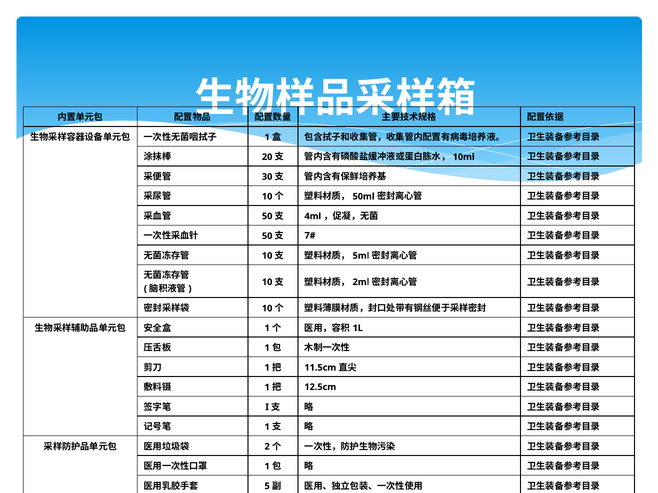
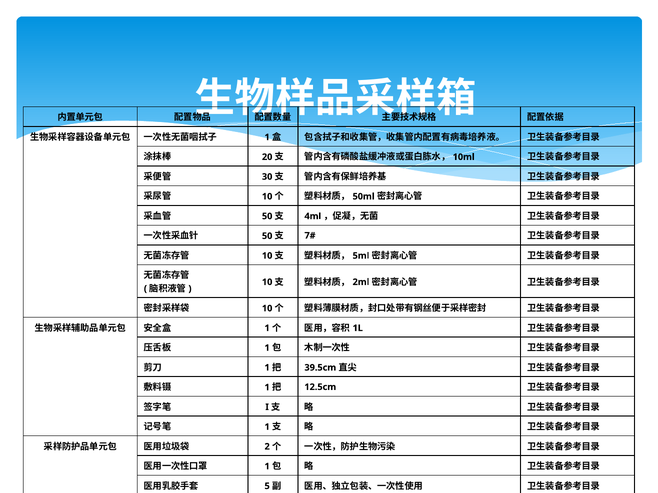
11.5cm: 11.5cm -> 39.5cm (320, 368)
